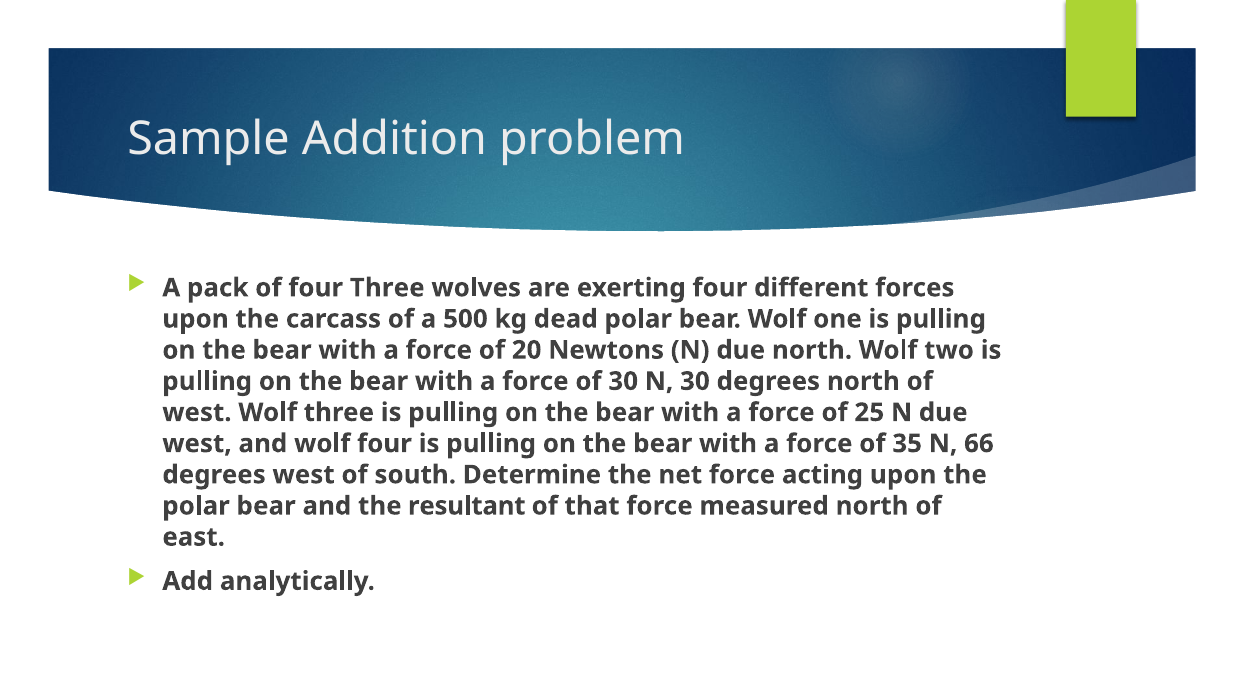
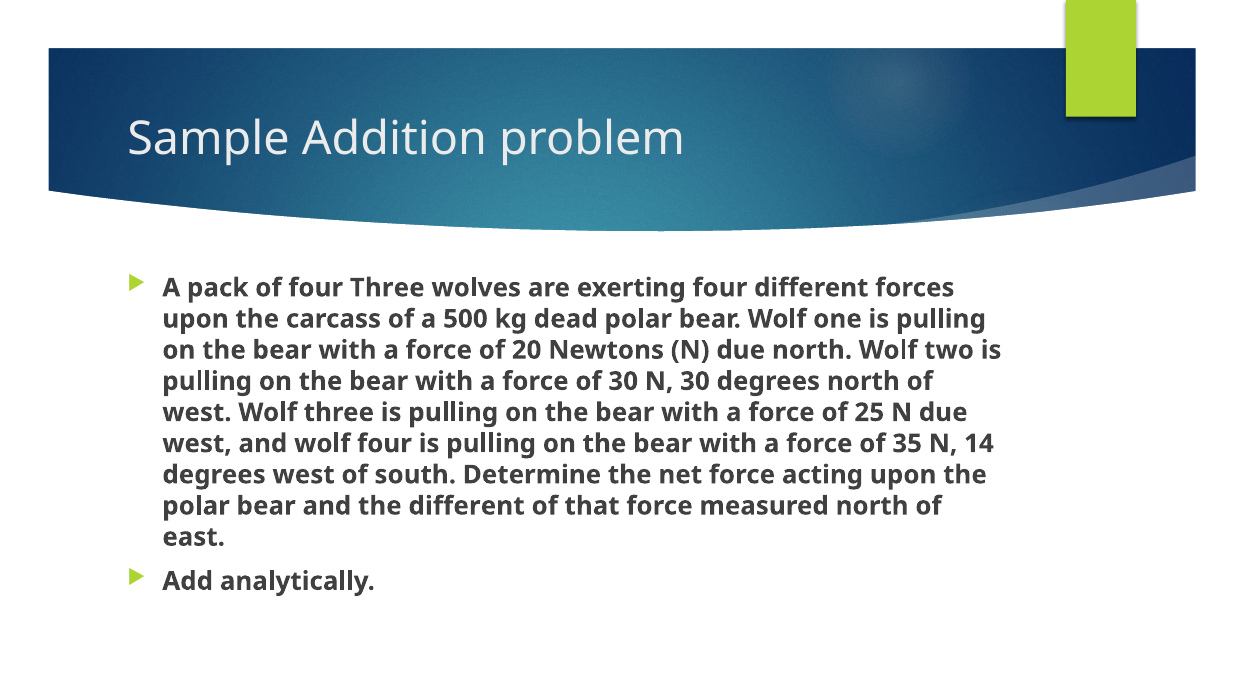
66: 66 -> 14 (979, 444)
the resultant: resultant -> different (467, 506)
